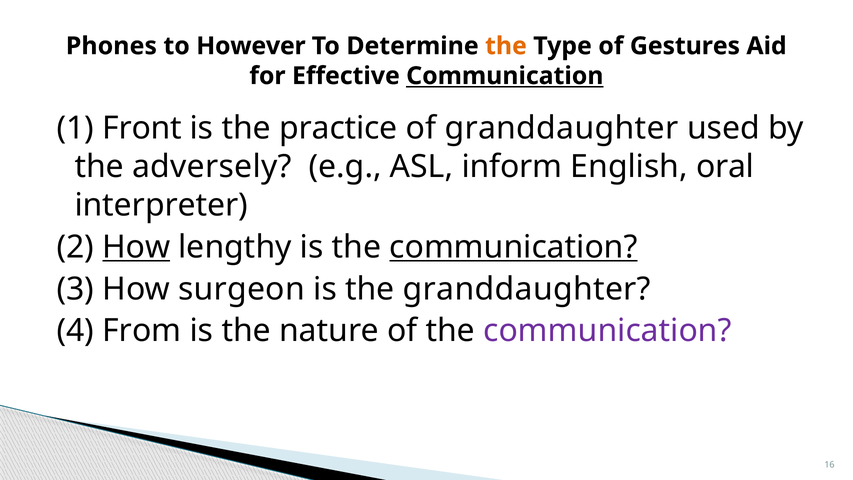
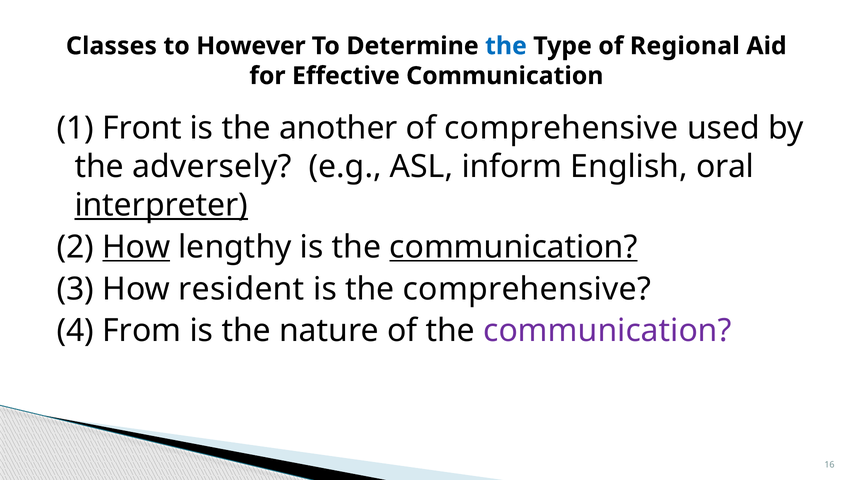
Phones: Phones -> Classes (111, 46)
the colour: orange -> blue (506, 46)
Gestures: Gestures -> Regional (685, 46)
Communication underline: present -> none (505, 76)
practice: practice -> another (338, 128)
of granddaughter: granddaughter -> comprehensive (561, 128)
interpreter underline: none -> present (161, 205)
surgeon: surgeon -> resident (241, 289)
the granddaughter: granddaughter -> comprehensive (527, 289)
